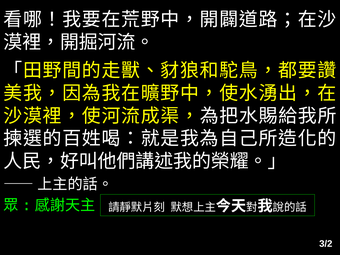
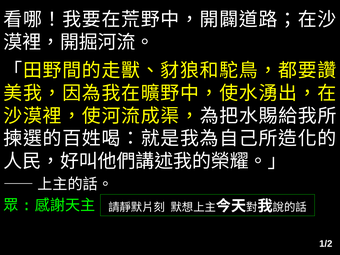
3/2: 3/2 -> 1/2 (326, 244)
